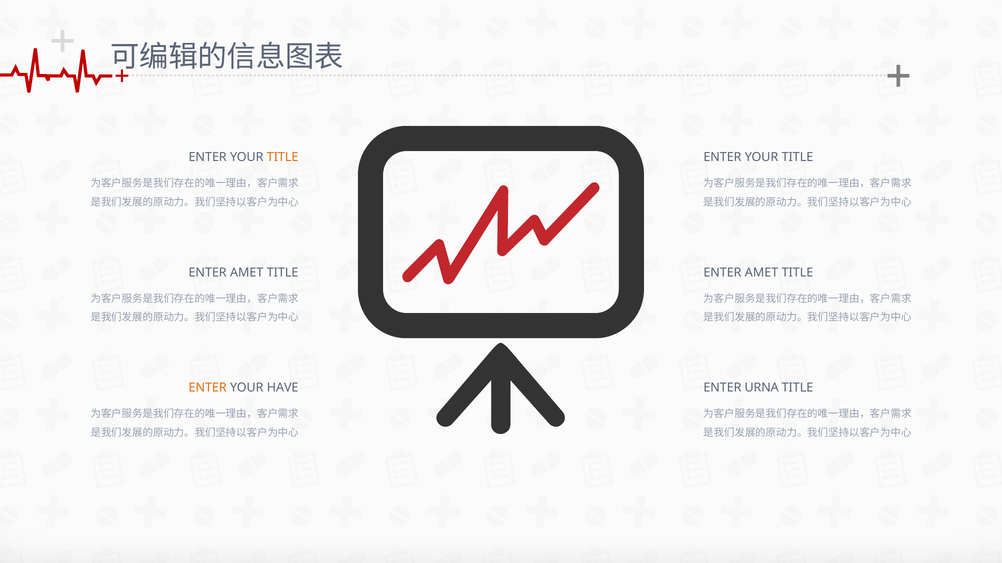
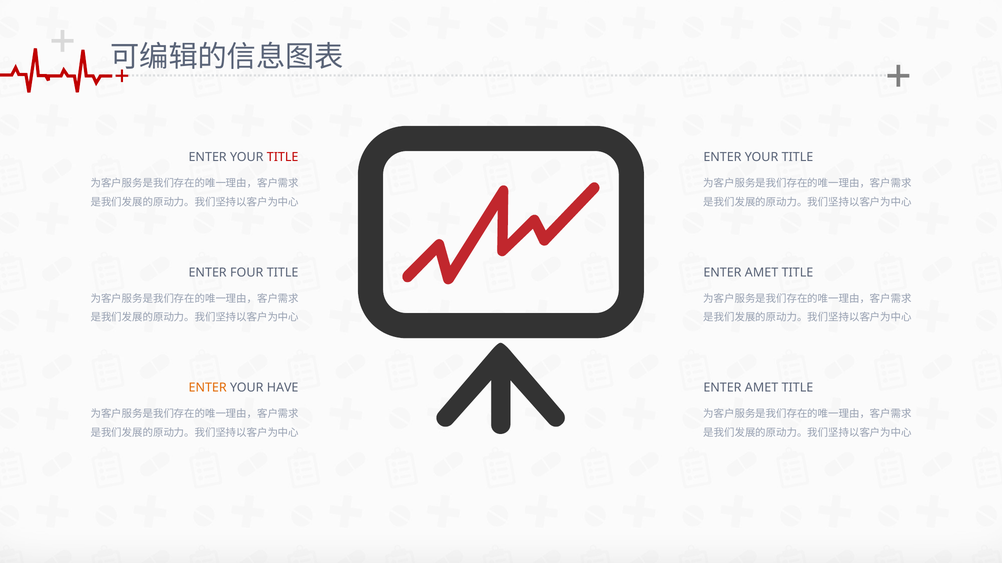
TITLE colour: orange -> red (283, 157)
AMET: AMET -> FOUR (247, 273)
URNA: URNA -> AMET (762, 388)
